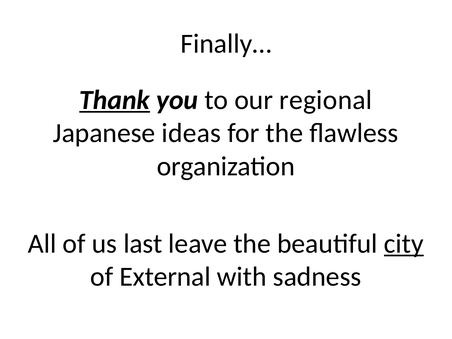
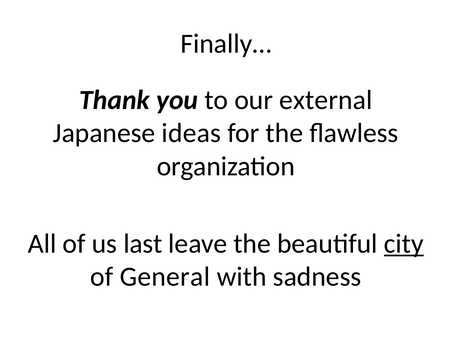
Thank underline: present -> none (115, 100)
regional: regional -> external (326, 100)
External: External -> General (165, 277)
